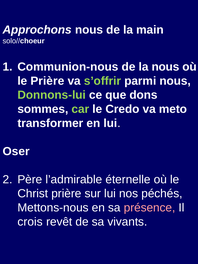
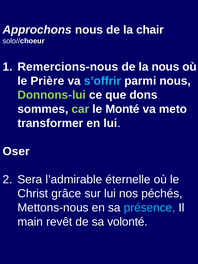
main: main -> chair (150, 30)
Communion-nous: Communion-nous -> Remercions-nous (68, 67)
s’offrir colour: light green -> light blue (102, 81)
Credo: Credo -> Monté (122, 109)
Père: Père -> Sera (30, 179)
Christ prière: prière -> grâce (66, 194)
présence colour: pink -> light blue (150, 208)
crois: crois -> main (30, 222)
vivants: vivants -> volonté (127, 222)
